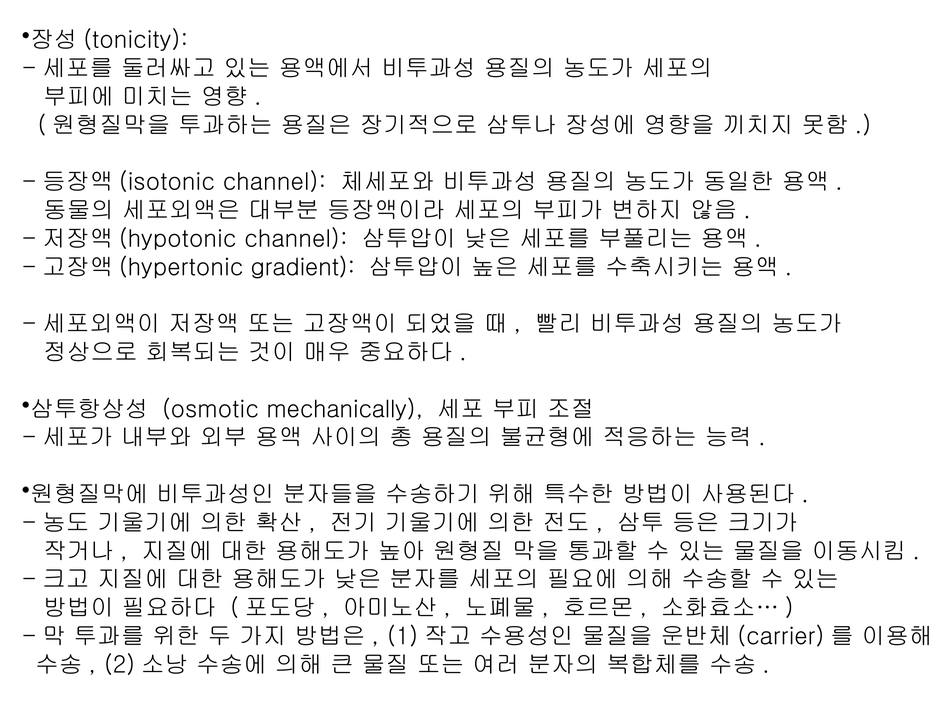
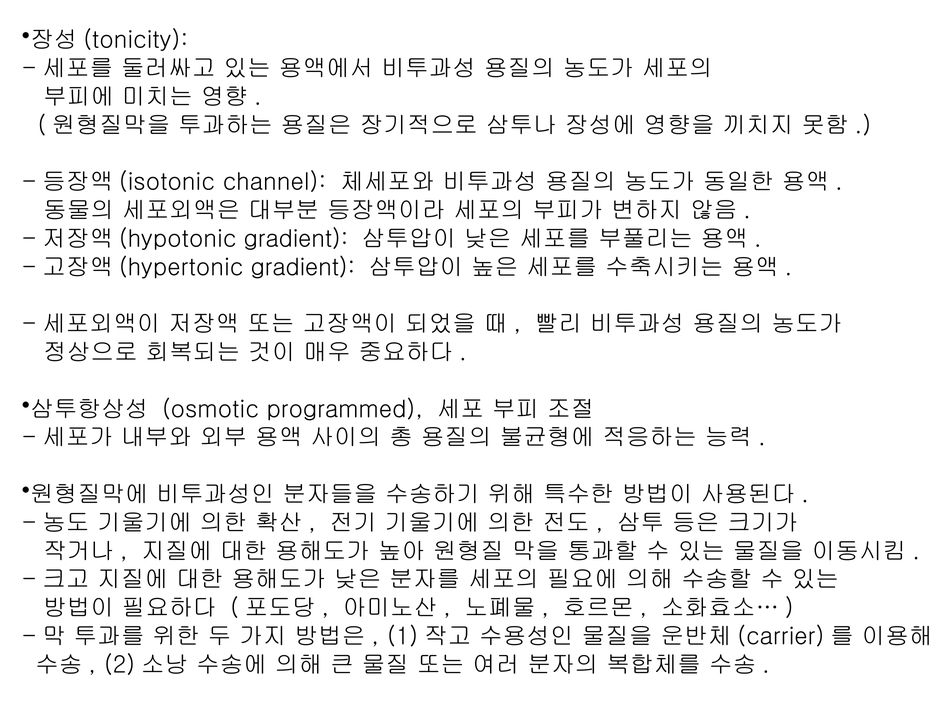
channel: channel -> gradient (296, 239)
mechanically: mechanically -> programmed (345, 409)
